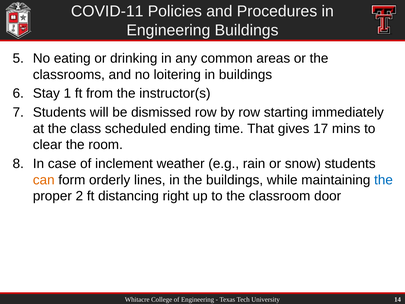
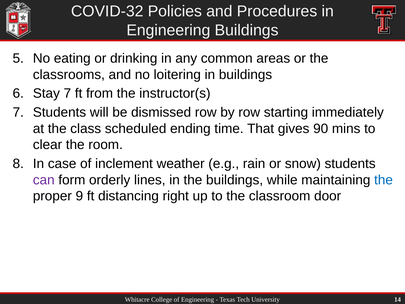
COVID-11: COVID-11 -> COVID-32 (107, 11)
Stay 1: 1 -> 7 (67, 93)
17: 17 -> 90 (321, 129)
can colour: orange -> purple (44, 180)
2: 2 -> 9 (79, 196)
